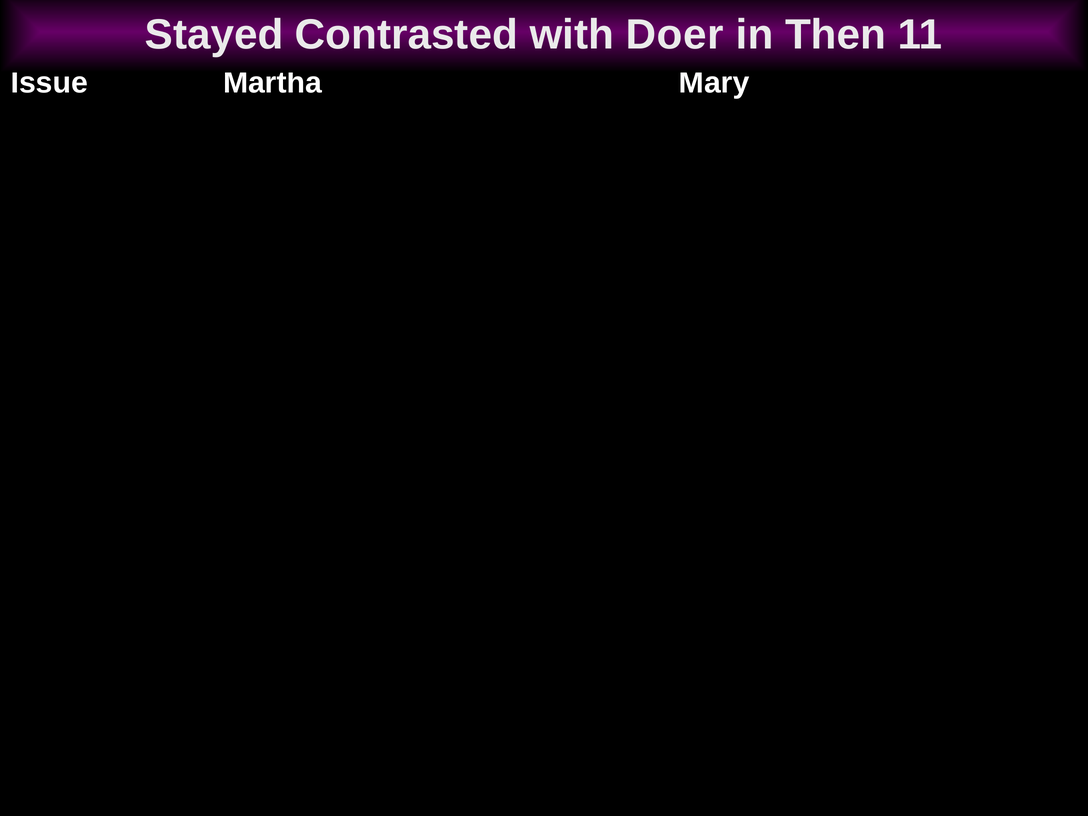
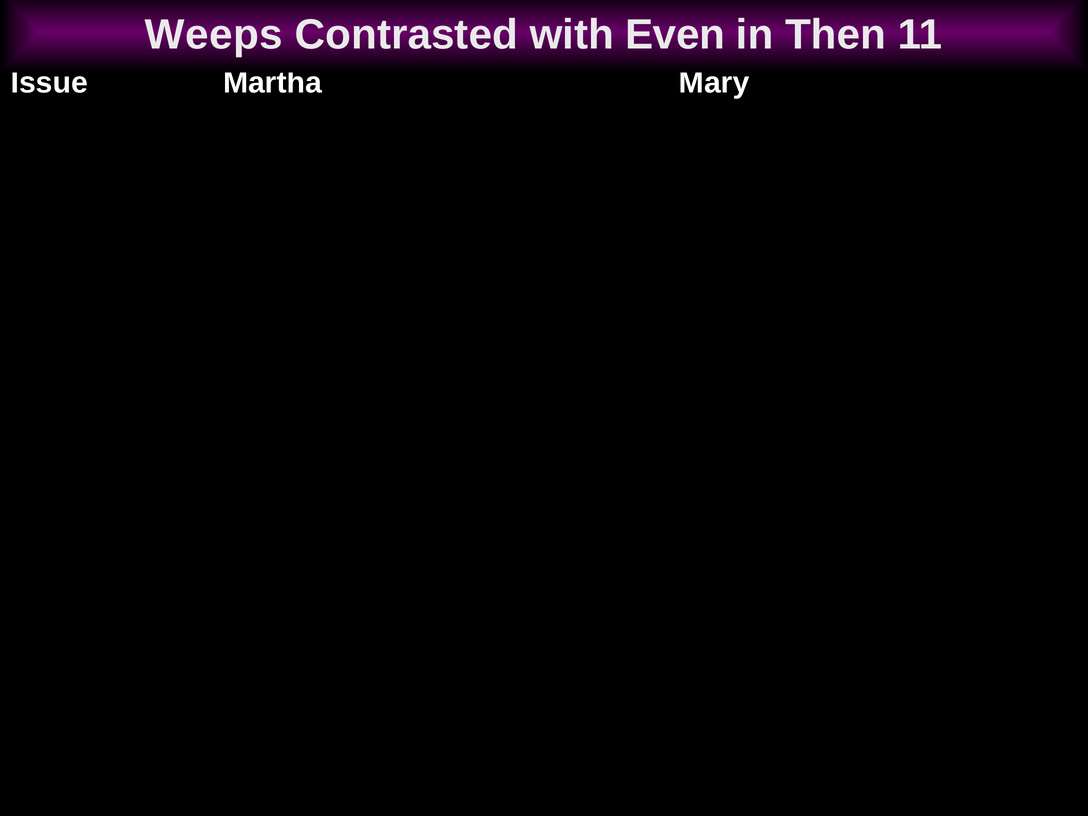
Stayed: Stayed -> Weeps (214, 35)
with Doer: Doer -> Even (675, 35)
